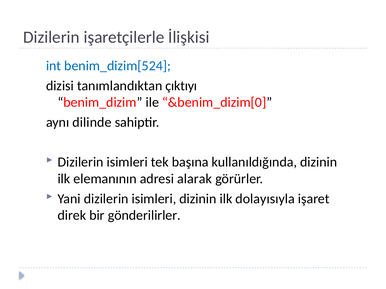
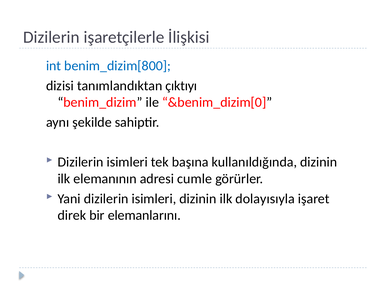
benim_dizim[524: benim_dizim[524 -> benim_dizim[800 (118, 66)
dilinde: dilinde -> şekilde (92, 123)
alarak: alarak -> cumle (195, 179)
gönderilirler: gönderilirler -> elemanlarını (144, 216)
